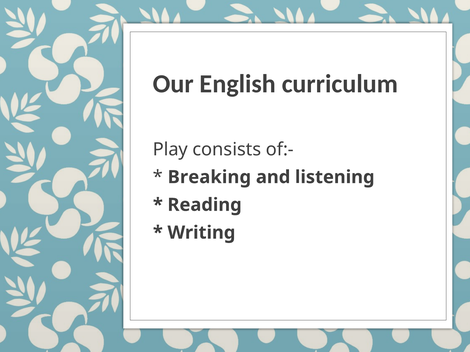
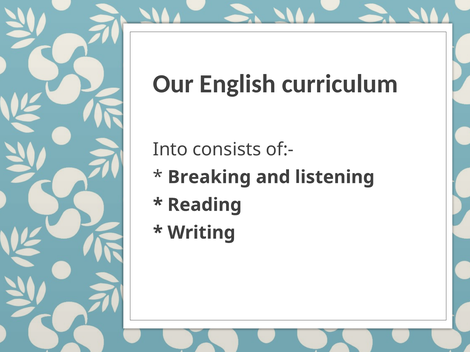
Play: Play -> Into (170, 150)
